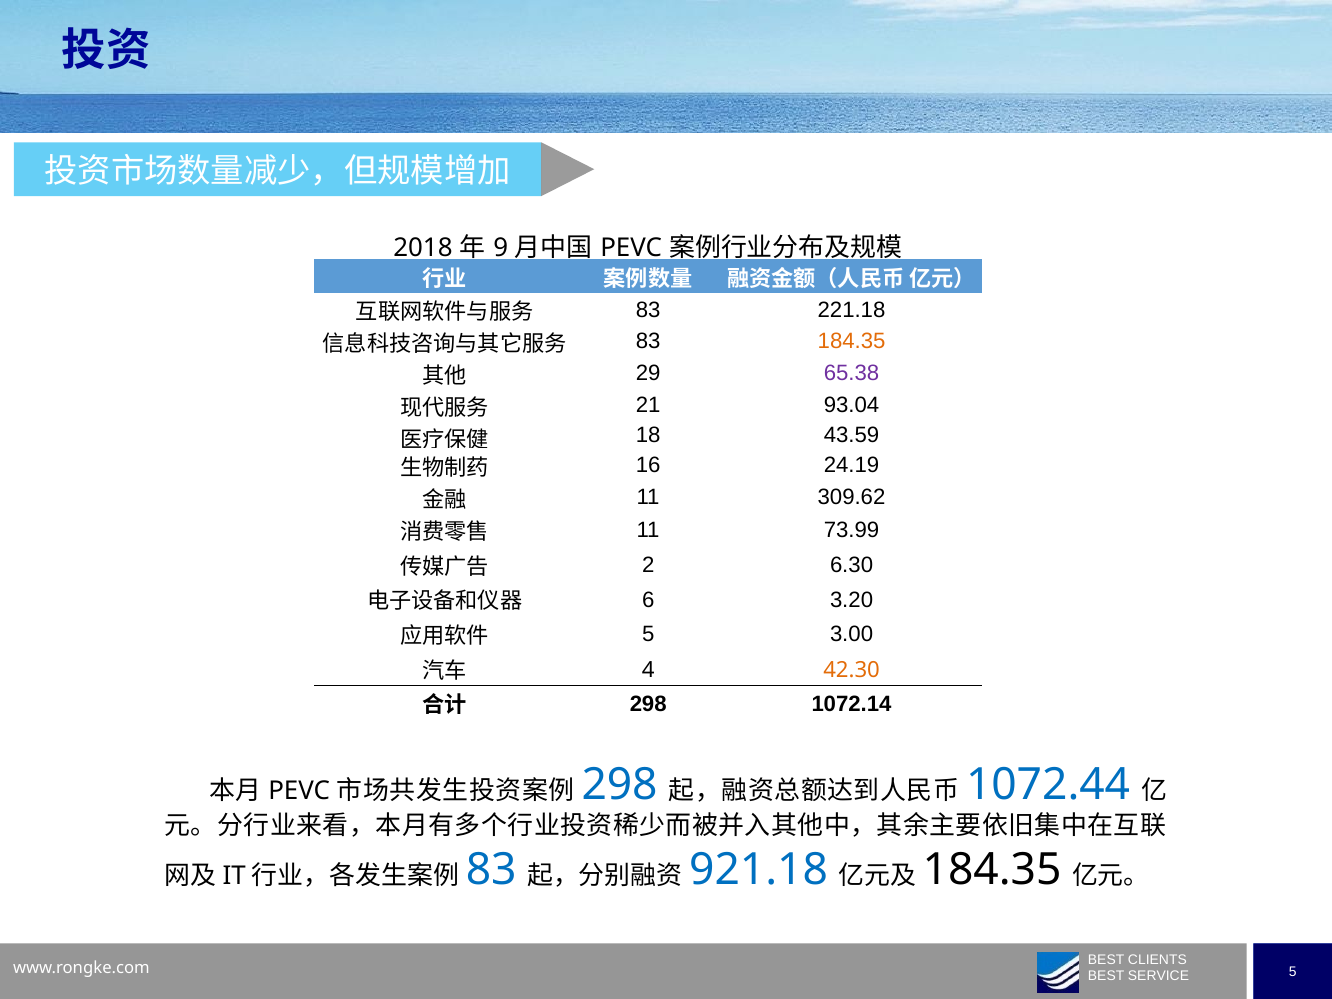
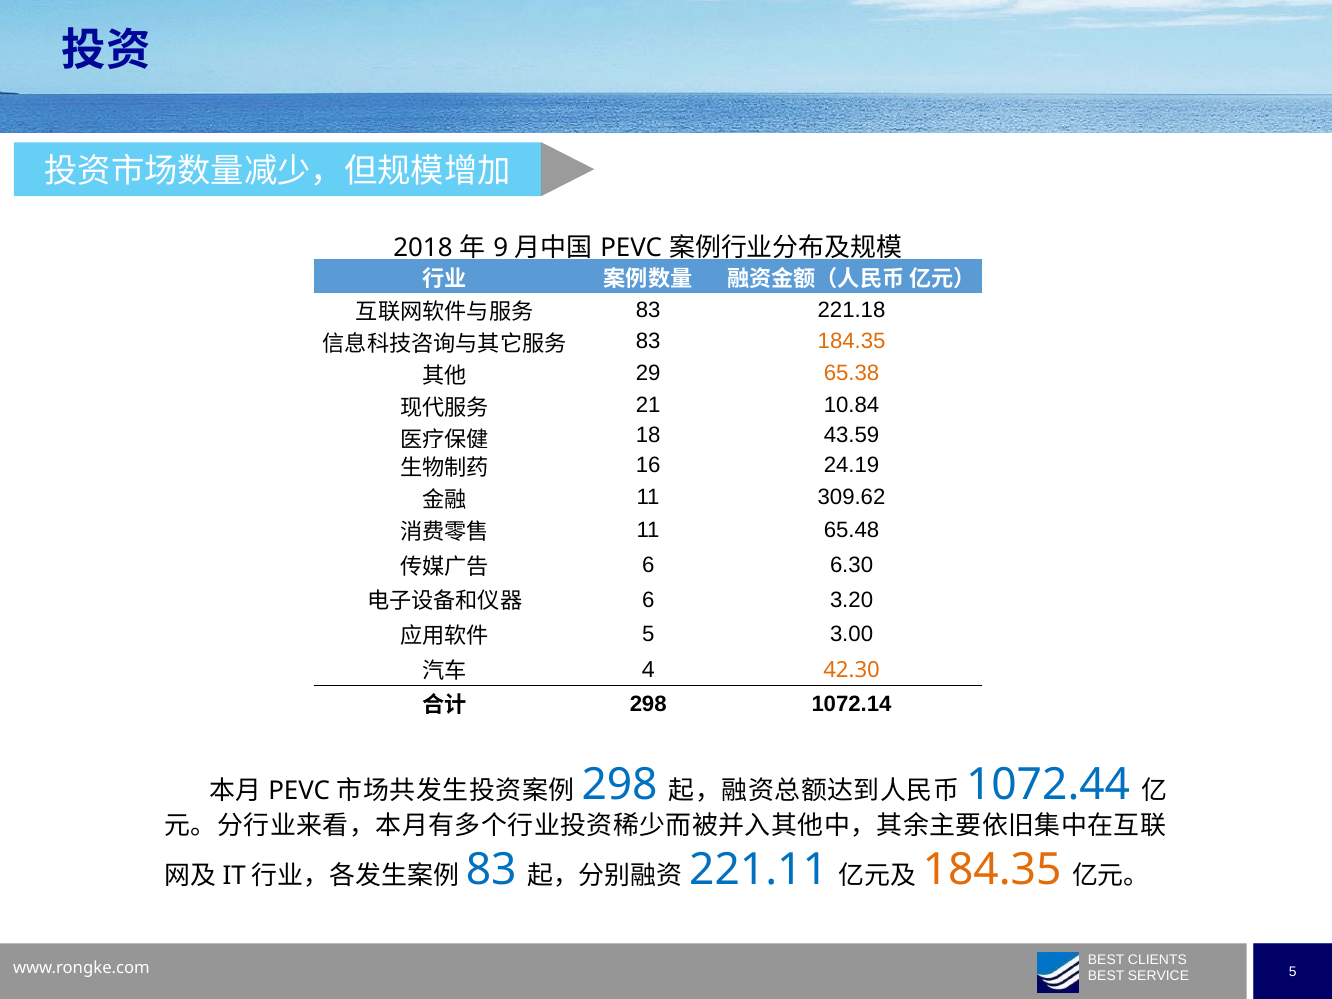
65.38 colour: purple -> orange (852, 373)
93.04: 93.04 -> 10.84 (852, 405)
73.99: 73.99 -> 65.48 (852, 530)
2: 2 -> 6 (648, 565)
921.18: 921.18 -> 221.11 (759, 869)
184.35 colour: black -> orange (992, 869)
